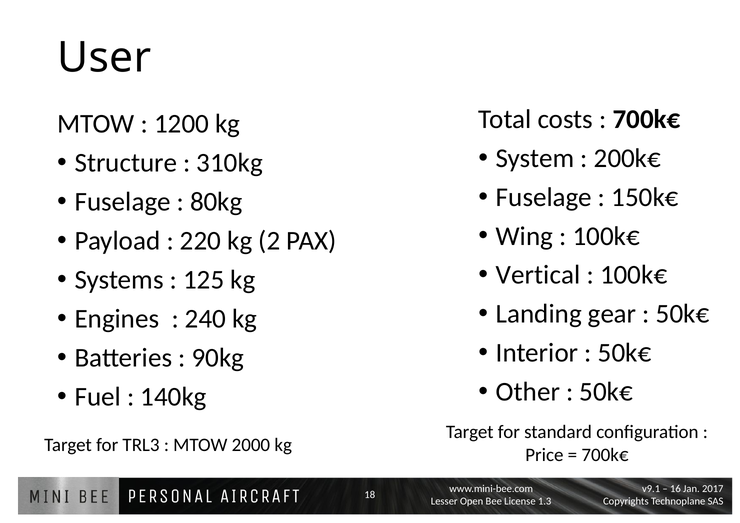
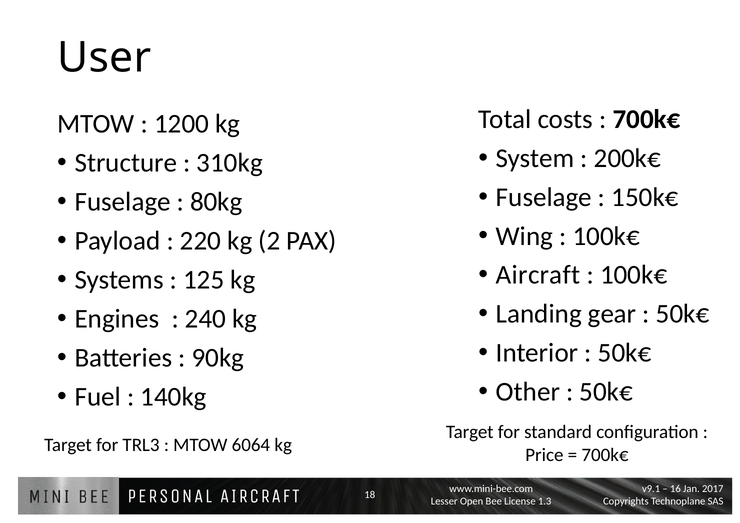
Vertical: Vertical -> Aircraft (538, 275)
2000: 2000 -> 6064 (251, 445)
